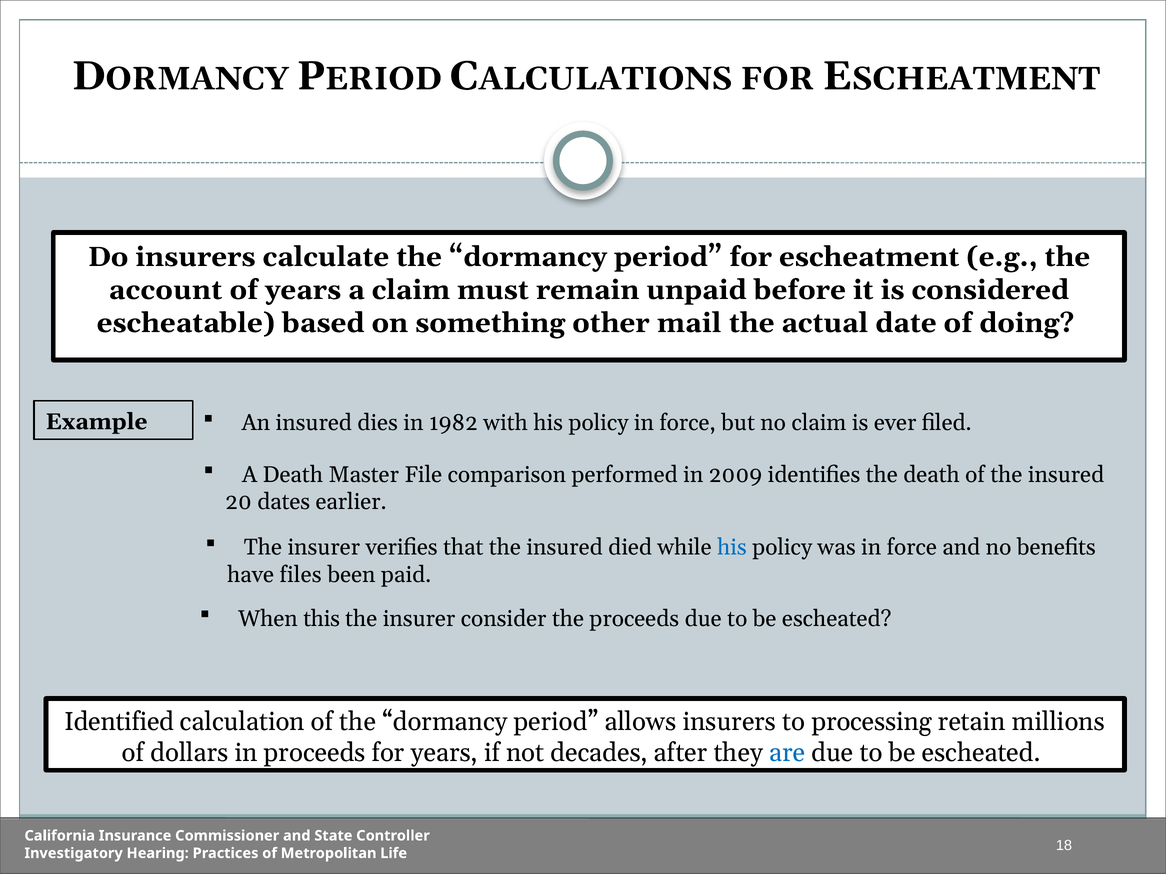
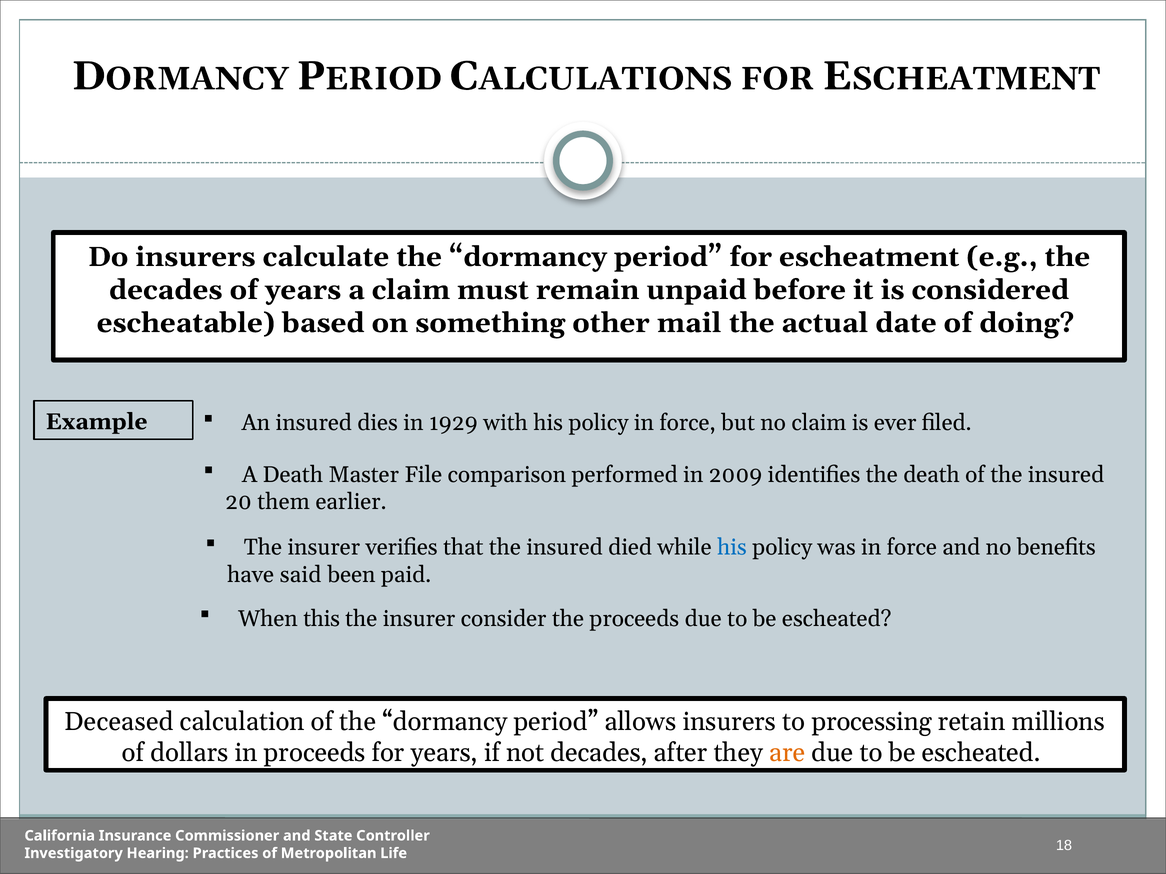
account: account -> decades (166, 290)
1982: 1982 -> 1929 (453, 423)
dates: dates -> them (284, 502)
files: files -> said (301, 575)
Identified: Identified -> Deceased (119, 722)
are colour: blue -> orange (787, 753)
